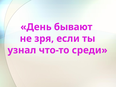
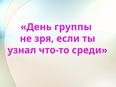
бывают: бывают -> группы (73, 27)
